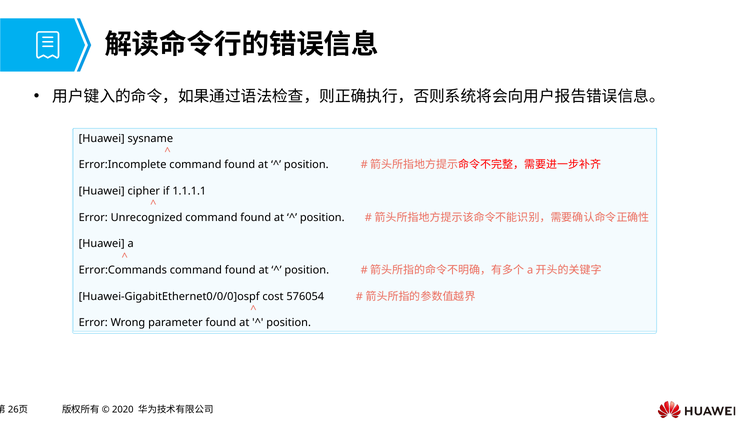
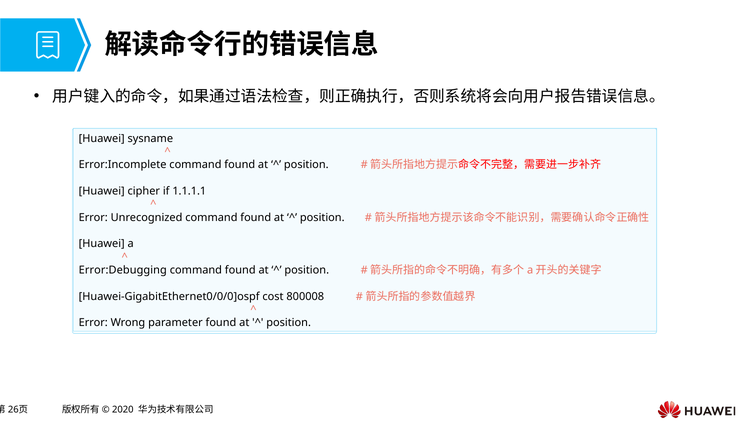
Error:Commands: Error:Commands -> Error:Debugging (123, 270)
576054: 576054 -> 800008 (305, 297)
